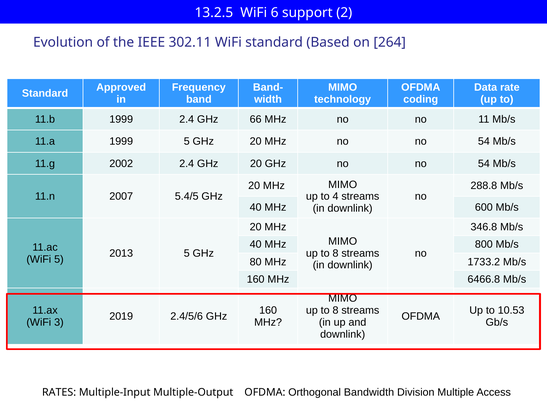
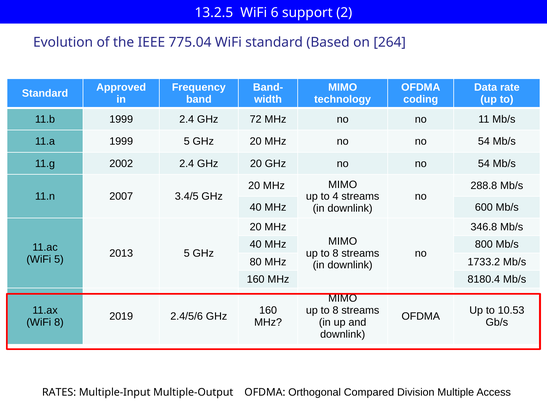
302.11: 302.11 -> 775.04 (190, 42)
66: 66 -> 72 (256, 119)
5.4/5: 5.4/5 -> 3.4/5 (187, 197)
6466.8: 6466.8 -> 8180.4 (484, 280)
WiFi 3: 3 -> 8 (59, 322)
Bandwidth: Bandwidth -> Compared (369, 393)
